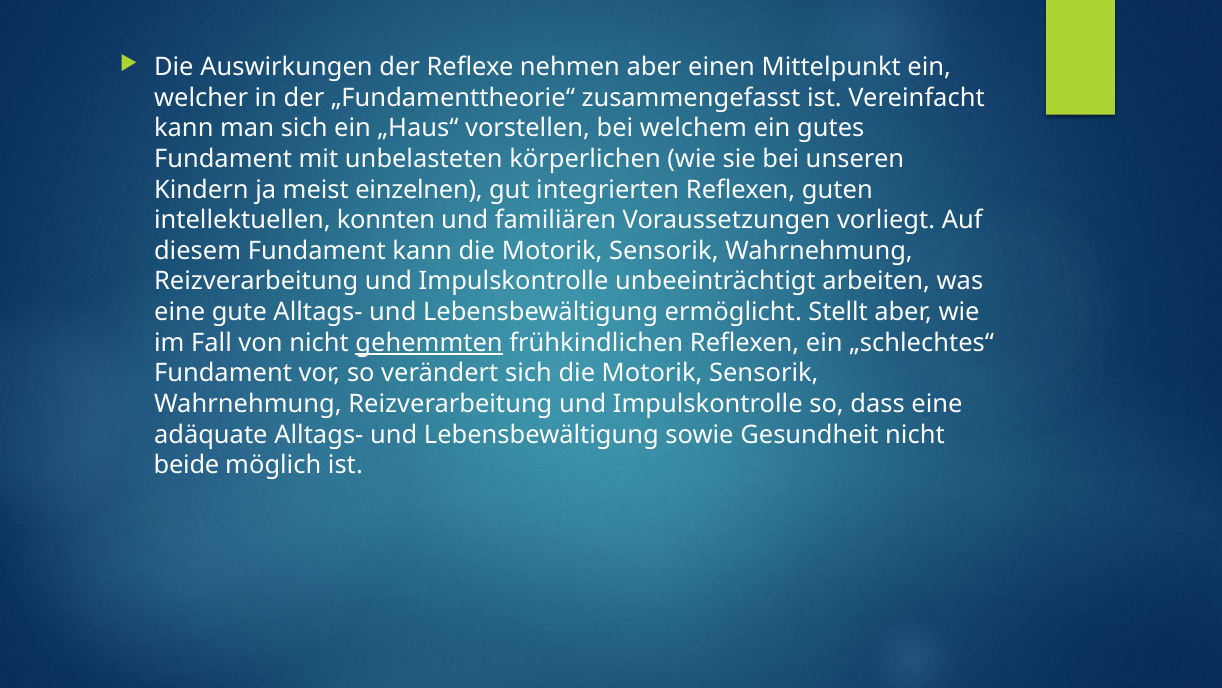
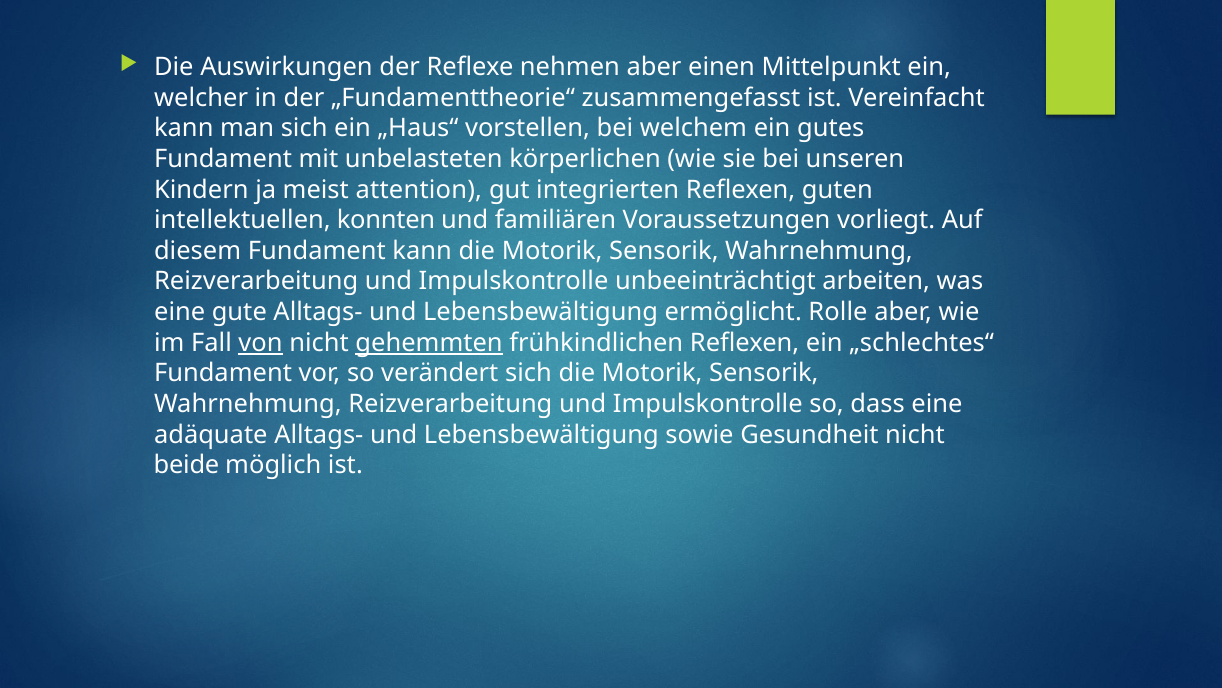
einzelnen: einzelnen -> attention (419, 189)
Stellt: Stellt -> Rolle (838, 312)
von underline: none -> present (261, 342)
